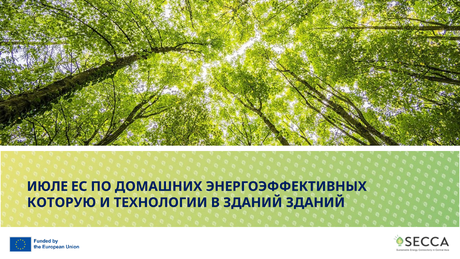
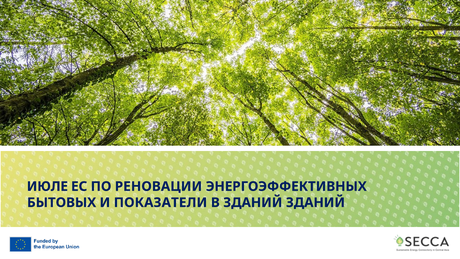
ДОМАШНИХ: ДОМАШНИХ -> РЕНОВАЦИИ (158, 186)
КОТОРУЮ: КОТОРУЮ -> БЫТОВЫХ (62, 202)
ТЕХНОЛОГИИ: ТЕХНОЛОГИИ -> ПОКАЗАТЕЛИ (160, 202)
